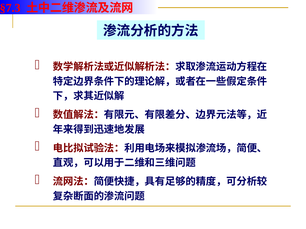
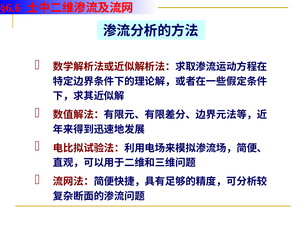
§7.3: §7.3 -> §6.6 (10, 8)
